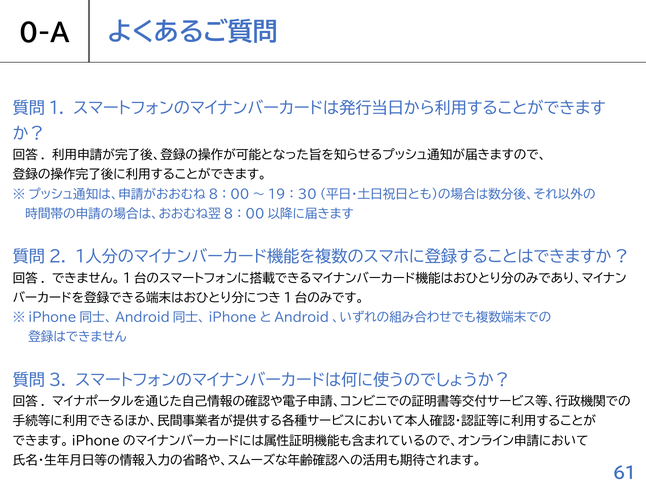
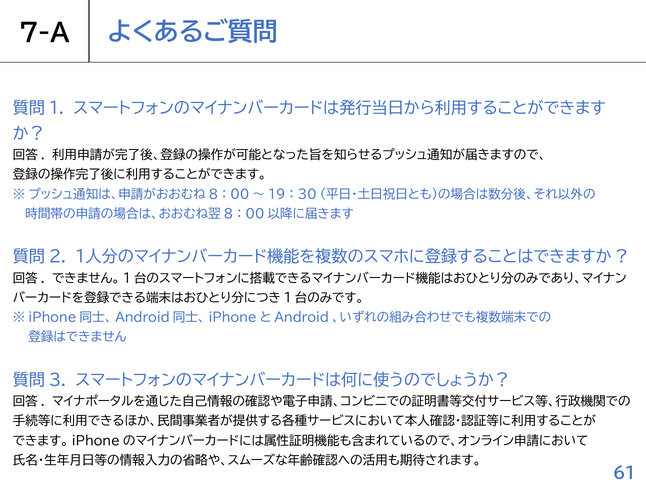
0-A: 0-A -> 7-A (45, 33)
